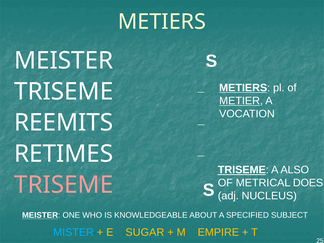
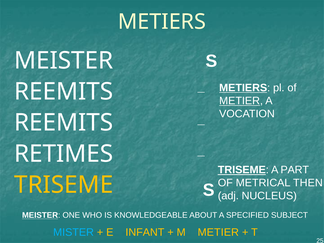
TRISEME: TRISEME -> REEMITS (64, 92)
ALSO: ALSO -> PART (295, 170)
DOES: DOES -> THEN (308, 183)
TRISEME colour: pink -> yellow (64, 185)
SUGAR: SUGAR -> INFANT (145, 232)
M EMPIRE: EMPIRE -> METIER (218, 232)
